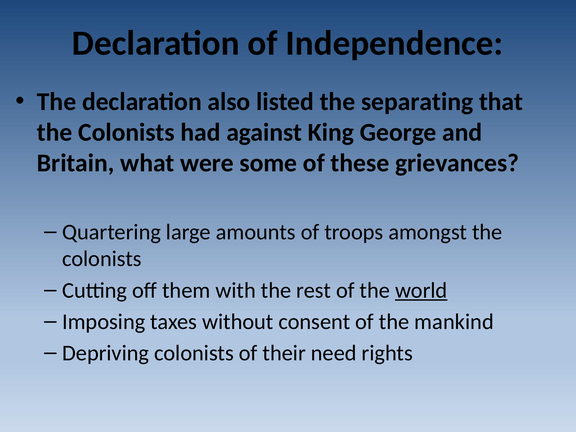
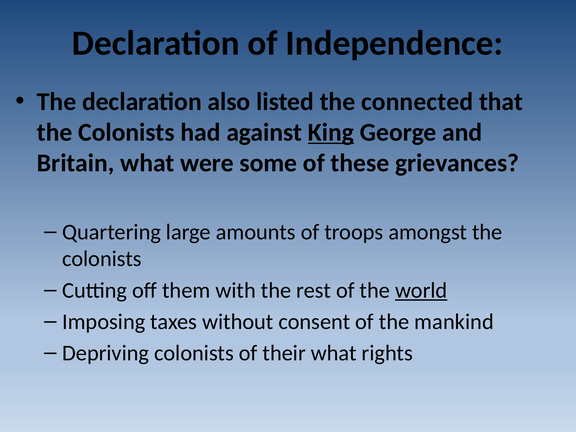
separating: separating -> connected (417, 102)
King underline: none -> present (331, 132)
their need: need -> what (334, 353)
